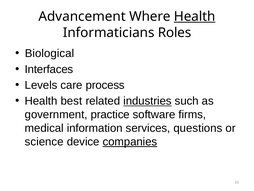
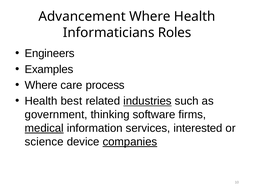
Health underline: present -> none (195, 16)
Biological: Biological -> Engineers (50, 53)
Interfaces: Interfaces -> Examples (49, 69)
Levels: Levels -> Where (41, 85)
practice: practice -> thinking (110, 114)
medical underline: none -> present (44, 128)
questions: questions -> interested (198, 128)
